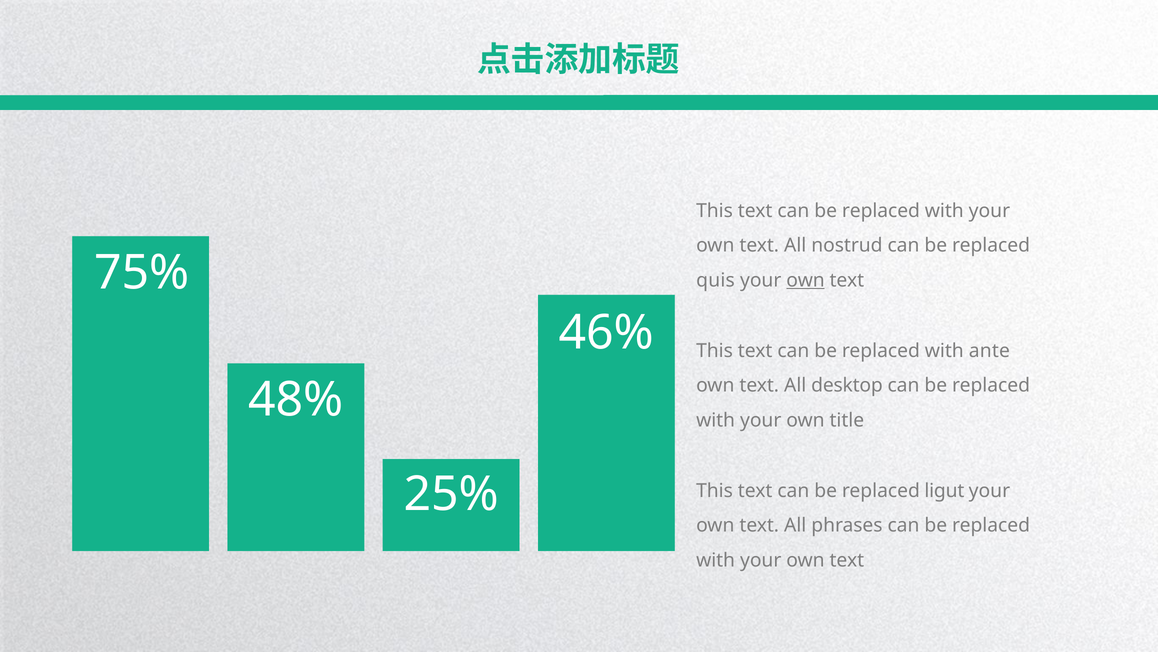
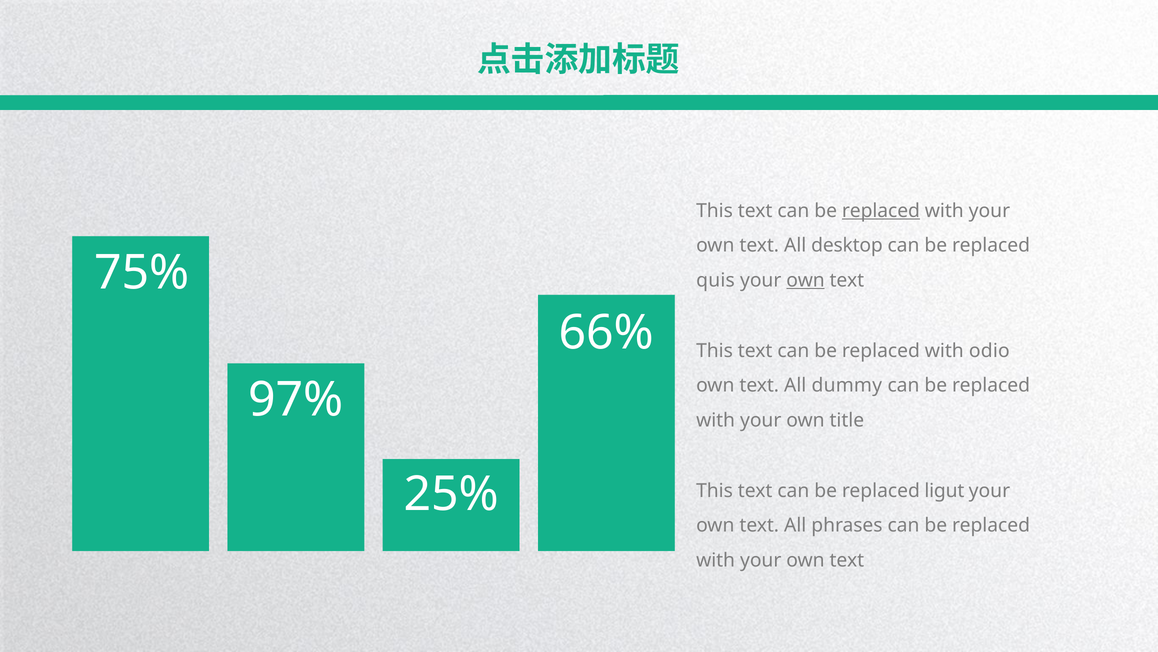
replaced underline: none -> present (881, 211)
nostrud: nostrud -> desktop (847, 245)
46%: 46% -> 66% (606, 332)
ante: ante -> odio (989, 351)
desktop: desktop -> dummy (847, 385)
48%: 48% -> 97% (296, 400)
